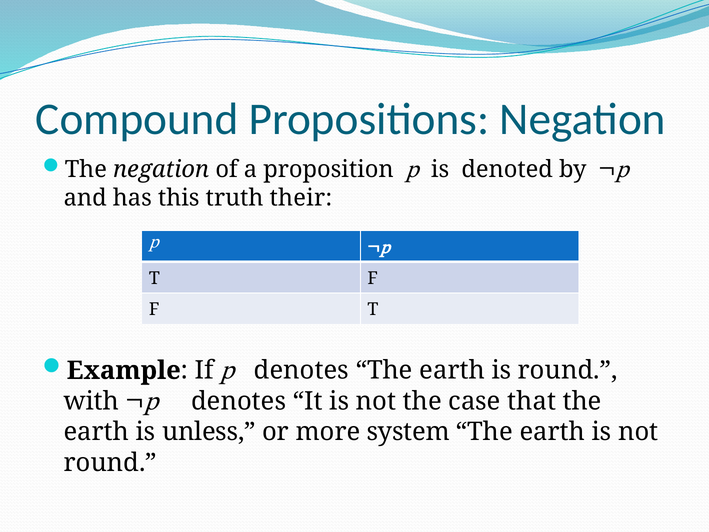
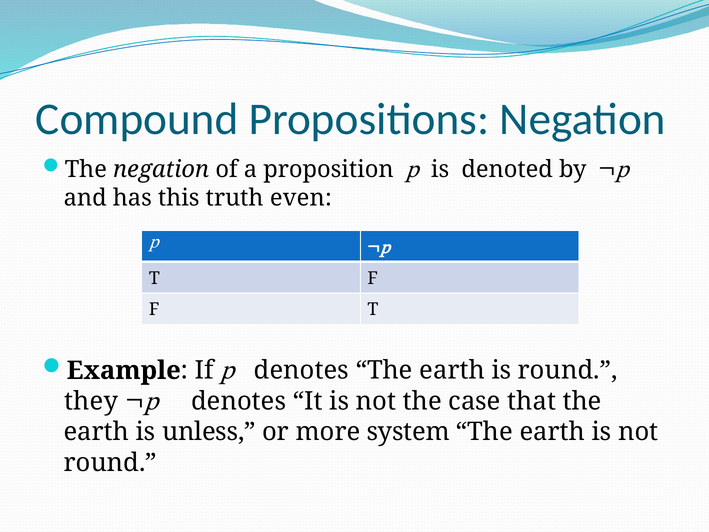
their: their -> even (301, 198)
with: with -> they (91, 401)
